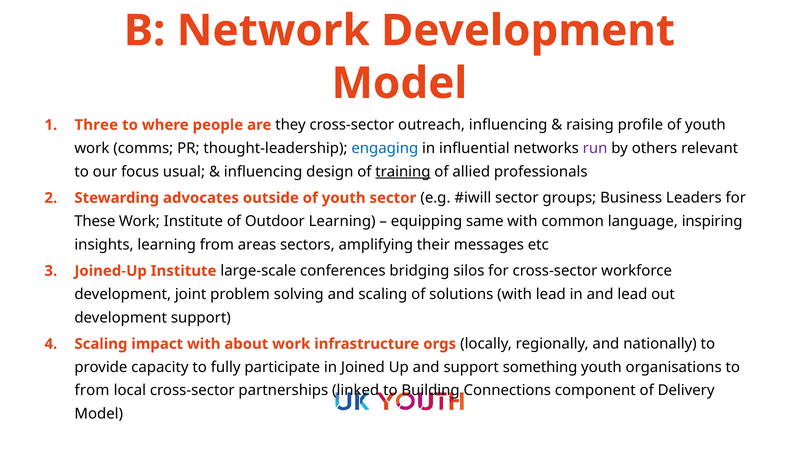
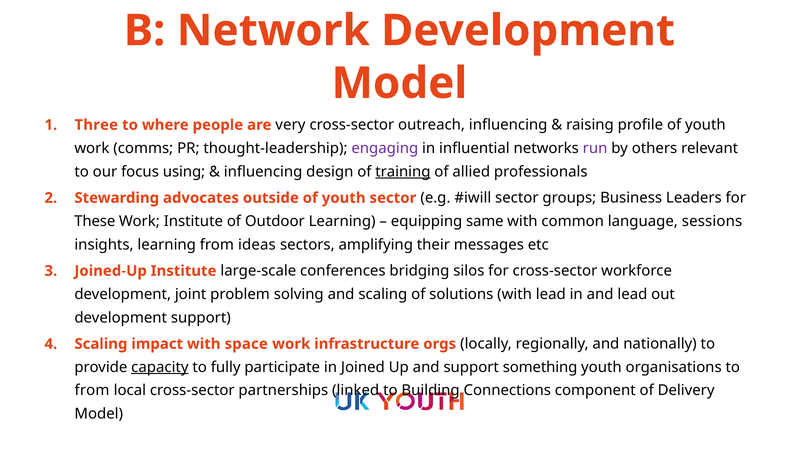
they: they -> very (290, 125)
engaging colour: blue -> purple (385, 148)
usual: usual -> using (184, 172)
inspiring: inspiring -> sessions (712, 221)
areas: areas -> ideas (257, 245)
about: about -> space (246, 344)
capacity underline: none -> present (160, 368)
